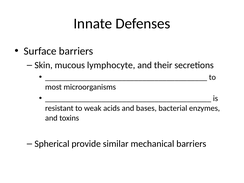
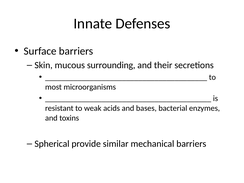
lymphocyte: lymphocyte -> surrounding (111, 65)
